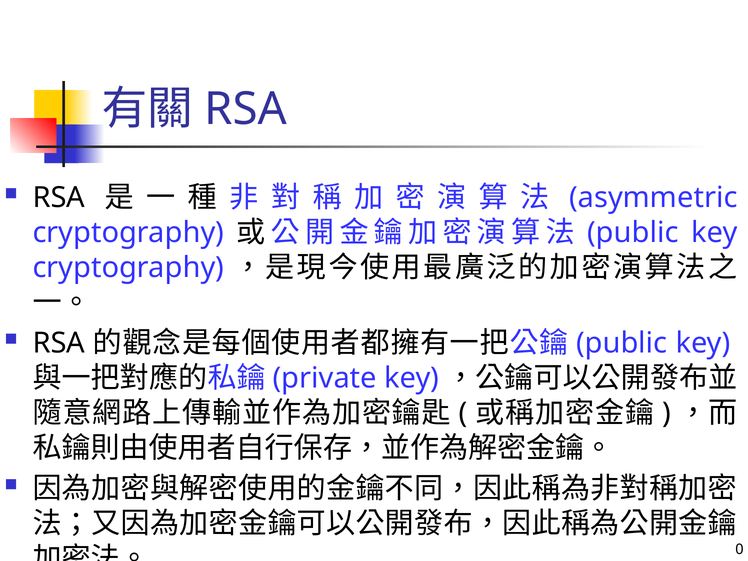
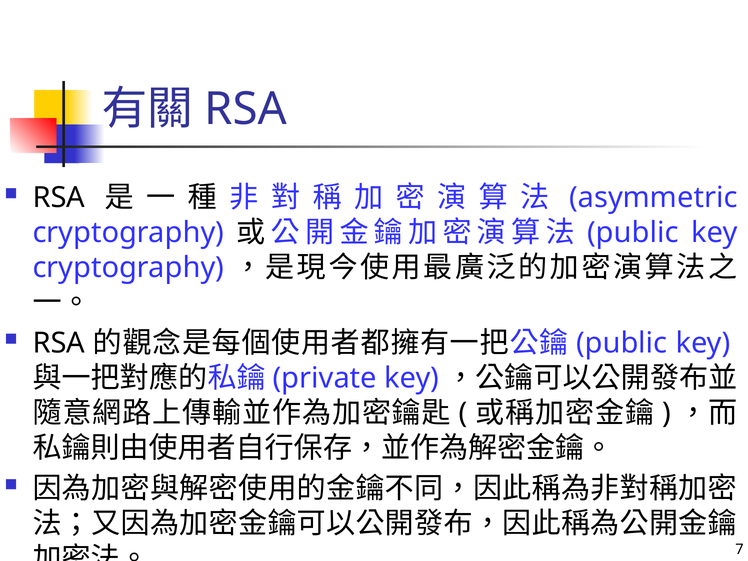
0: 0 -> 7 (739, 549)
